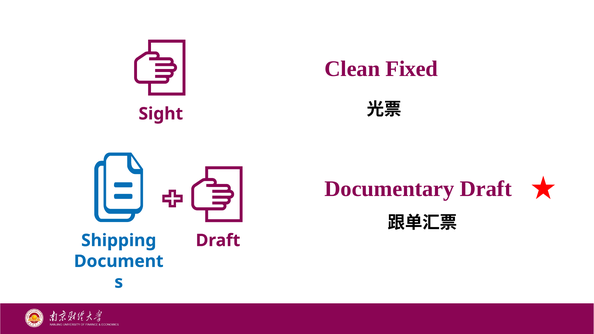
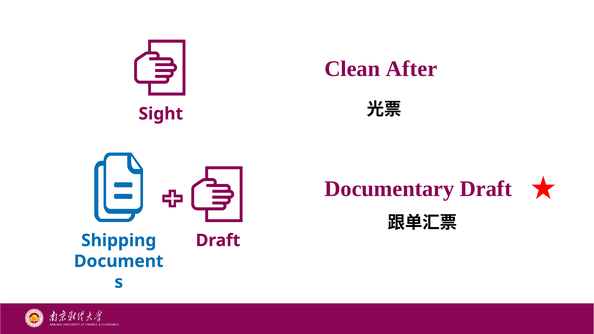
Fixed: Fixed -> After (412, 69)
